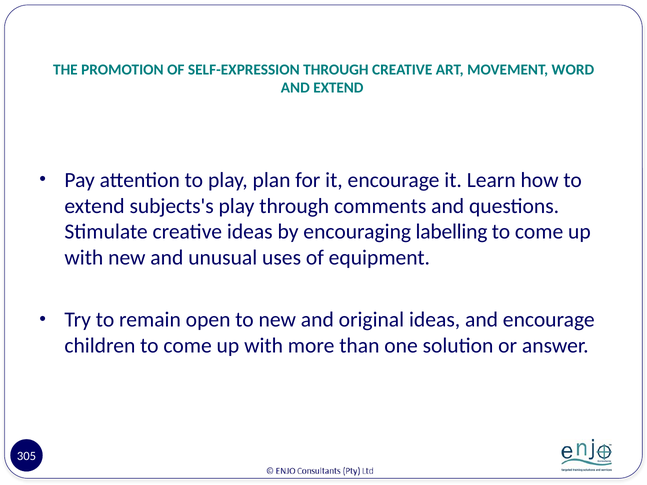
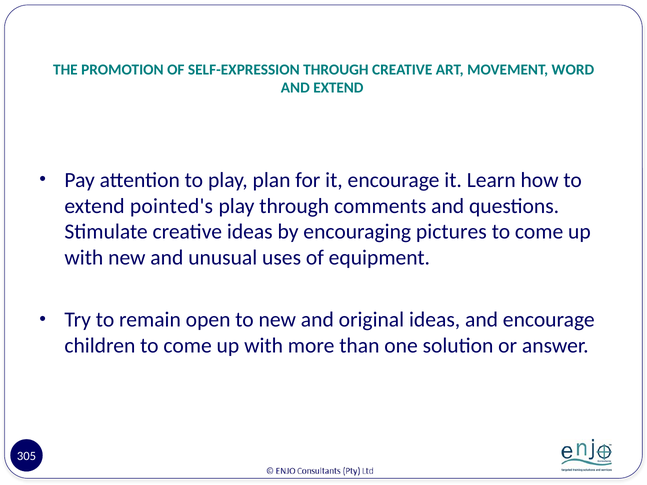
subjects's: subjects's -> pointed's (171, 206)
labelling: labelling -> pictures (451, 232)
